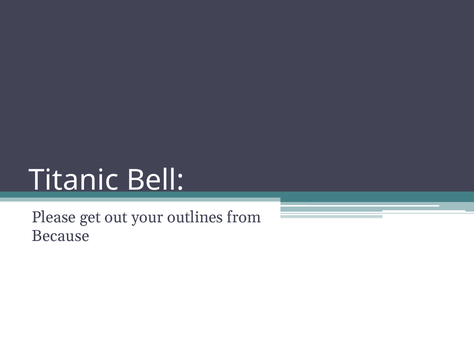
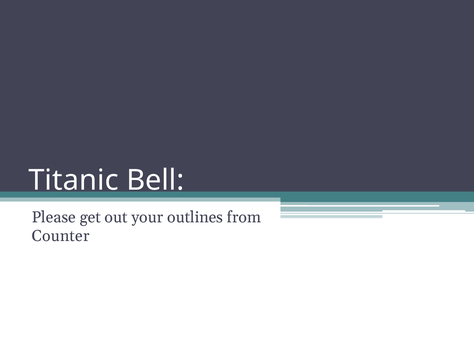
Because: Because -> Counter (61, 236)
